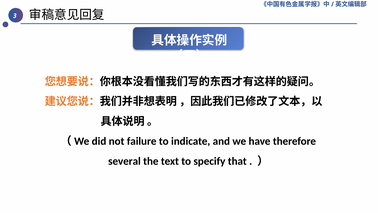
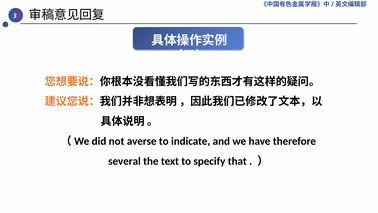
failure: failure -> averse (142, 141)
